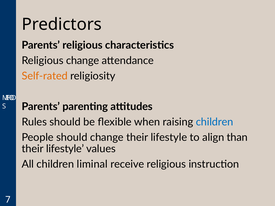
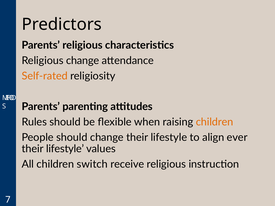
children colour: blue -> orange (215, 122)
than: than -> ever (237, 137)
liminal: liminal -> switch (92, 164)
